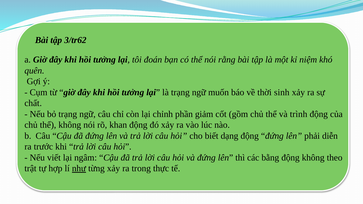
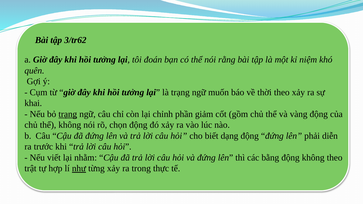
thời sinh: sinh -> theo (282, 92)
chất: chất -> khai (33, 103)
trạng underline: none -> present (68, 114)
trình: trình -> vàng (299, 114)
khan: khan -> chọn (118, 125)
ngâm: ngâm -> nhằm (86, 158)
